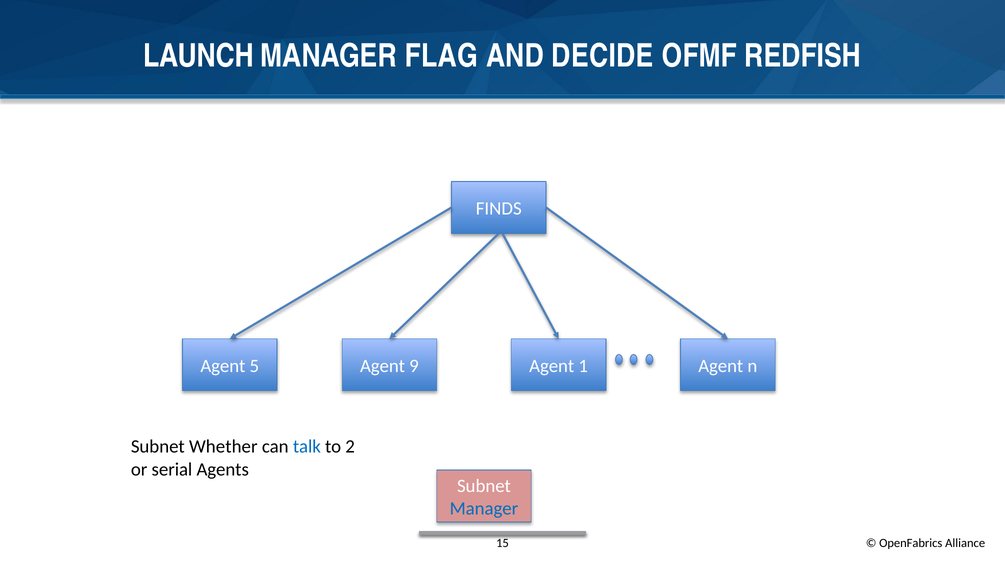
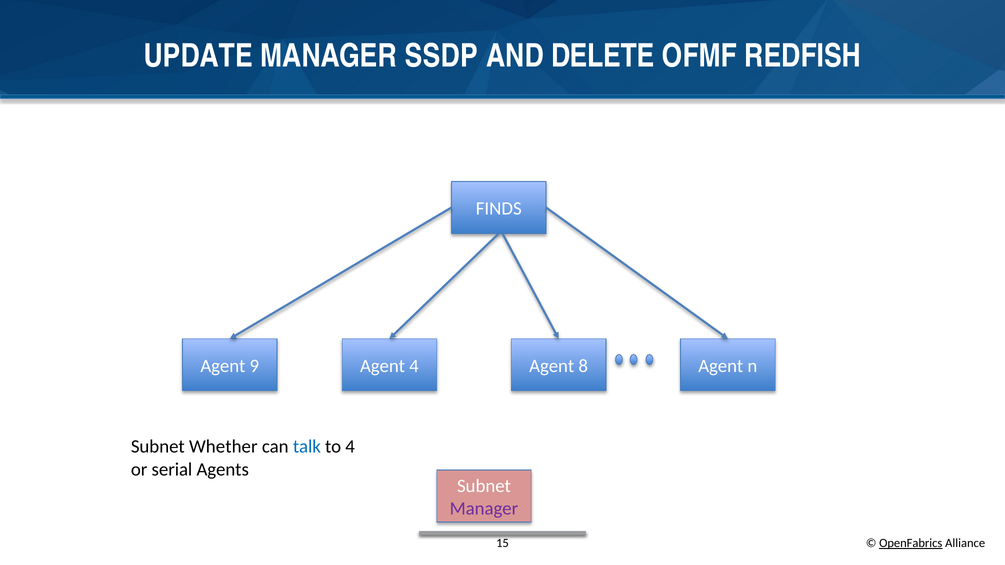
LAUNCH: LAUNCH -> UPDATE (198, 56)
FLAG: FLAG -> SSDP (441, 56)
DECIDE: DECIDE -> DELETE (603, 56)
5: 5 -> 9 (254, 366)
Agent 9: 9 -> 4 (414, 366)
1: 1 -> 8 (583, 366)
to 2: 2 -> 4 (350, 447)
Manager colour: blue -> purple (484, 509)
OpenFabrics underline: none -> present (911, 543)
